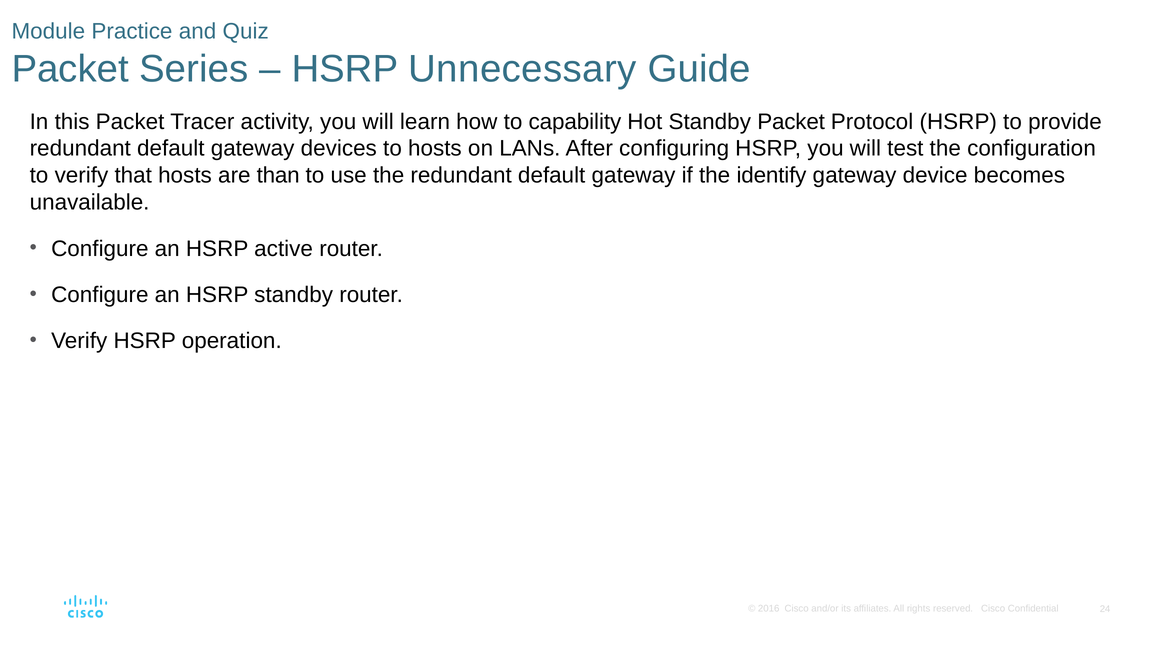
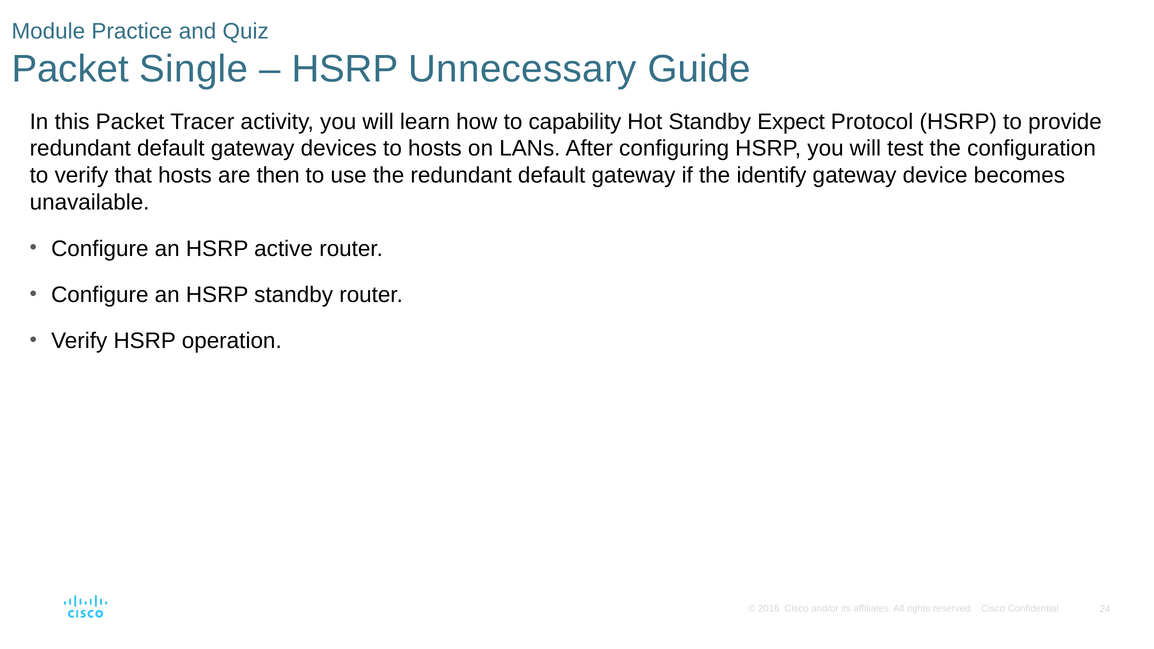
Series: Series -> Single (194, 69)
Standby Packet: Packet -> Expect (791, 122)
than: than -> then (278, 176)
